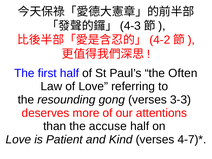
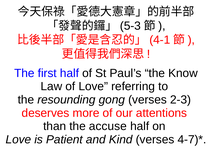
4-3: 4-3 -> 5-3 (130, 26)
4-2: 4-2 -> 4-1 (160, 40)
Often: Often -> Know (183, 73)
3-3: 3-3 -> 2-3 (181, 100)
